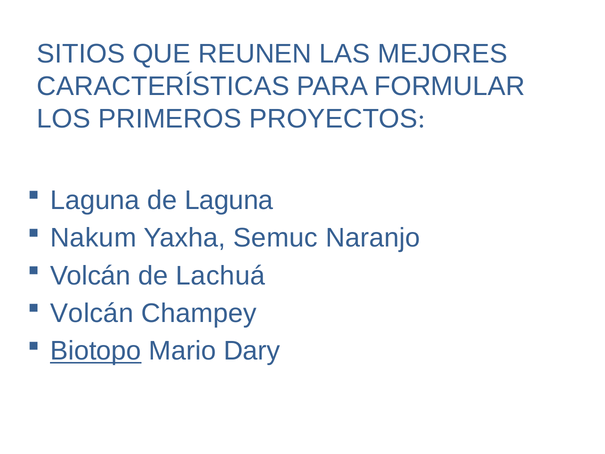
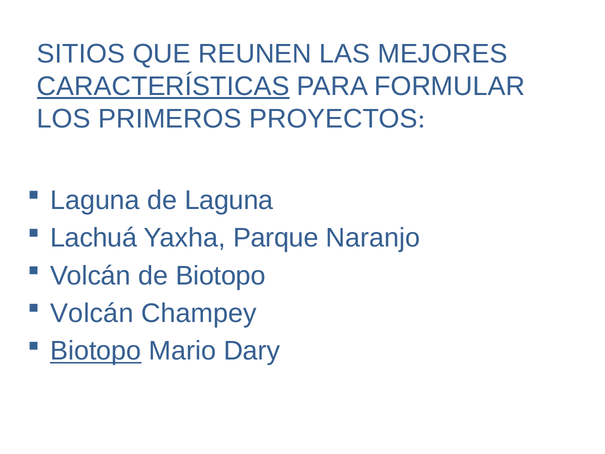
CARACTERÍSTICAS underline: none -> present (163, 86)
Nakum: Nakum -> Lachuá (94, 238)
Semuc: Semuc -> Parque (276, 238)
de Lachuá: Lachuá -> Biotopo (221, 276)
